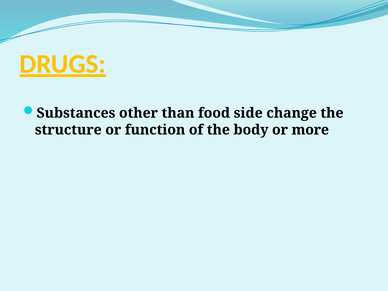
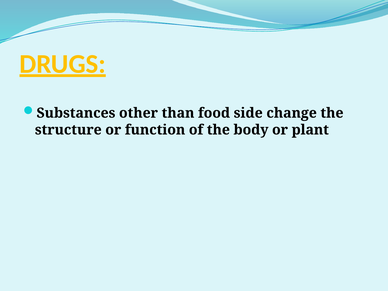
more: more -> plant (310, 130)
